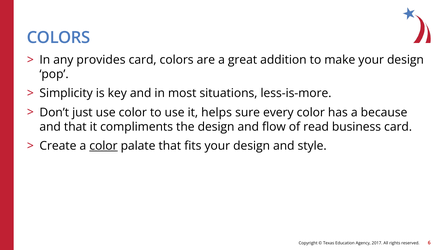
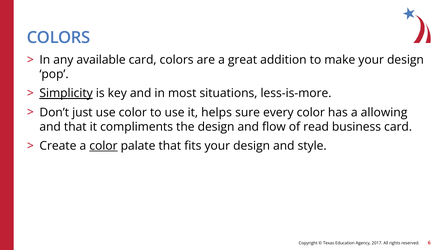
provides: provides -> available (101, 60)
Simplicity underline: none -> present (66, 93)
because: because -> allowing (384, 112)
